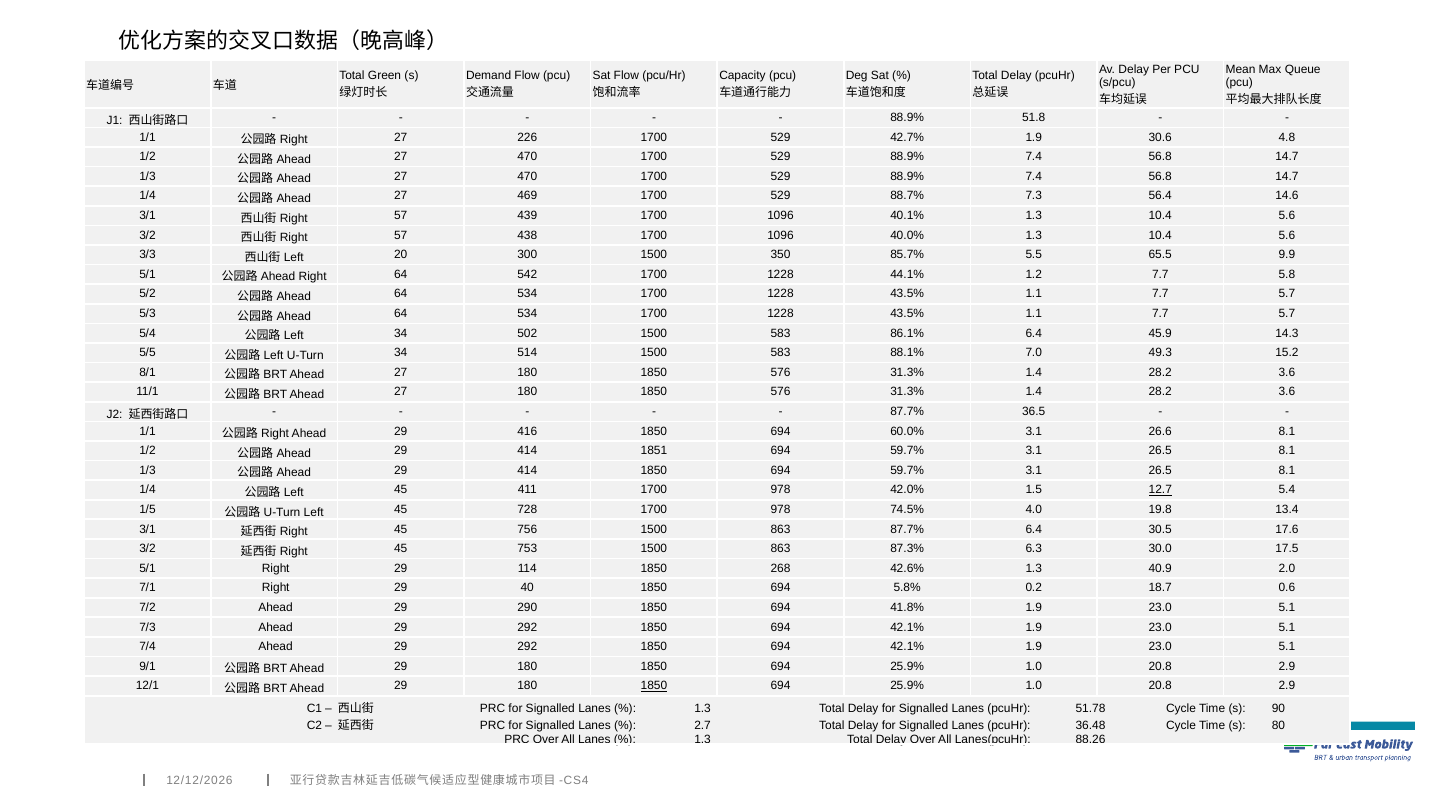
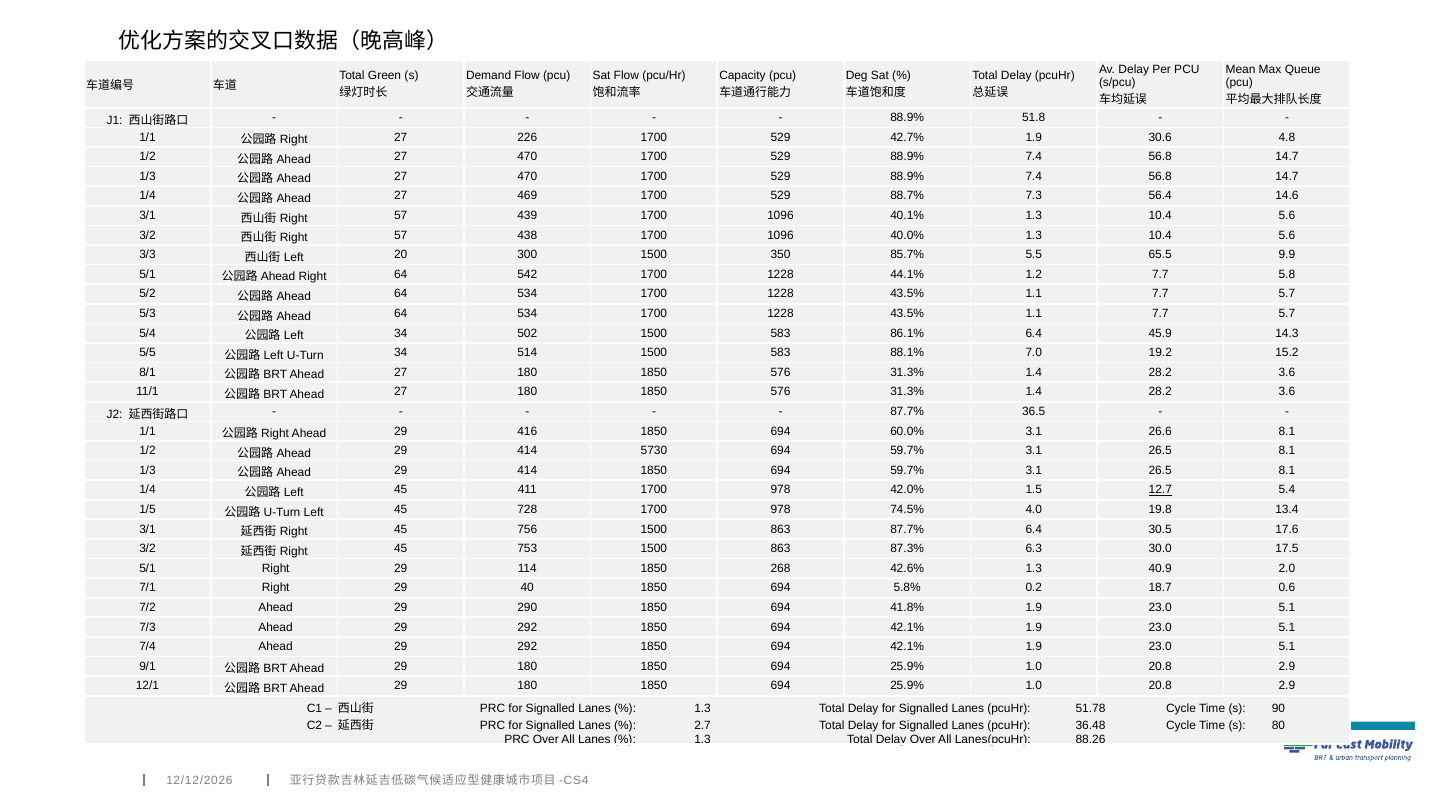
49.3: 49.3 -> 19.2 (1160, 353)
1851: 1851 -> 5730 (654, 451)
1850 underline: present -> none (654, 686)
